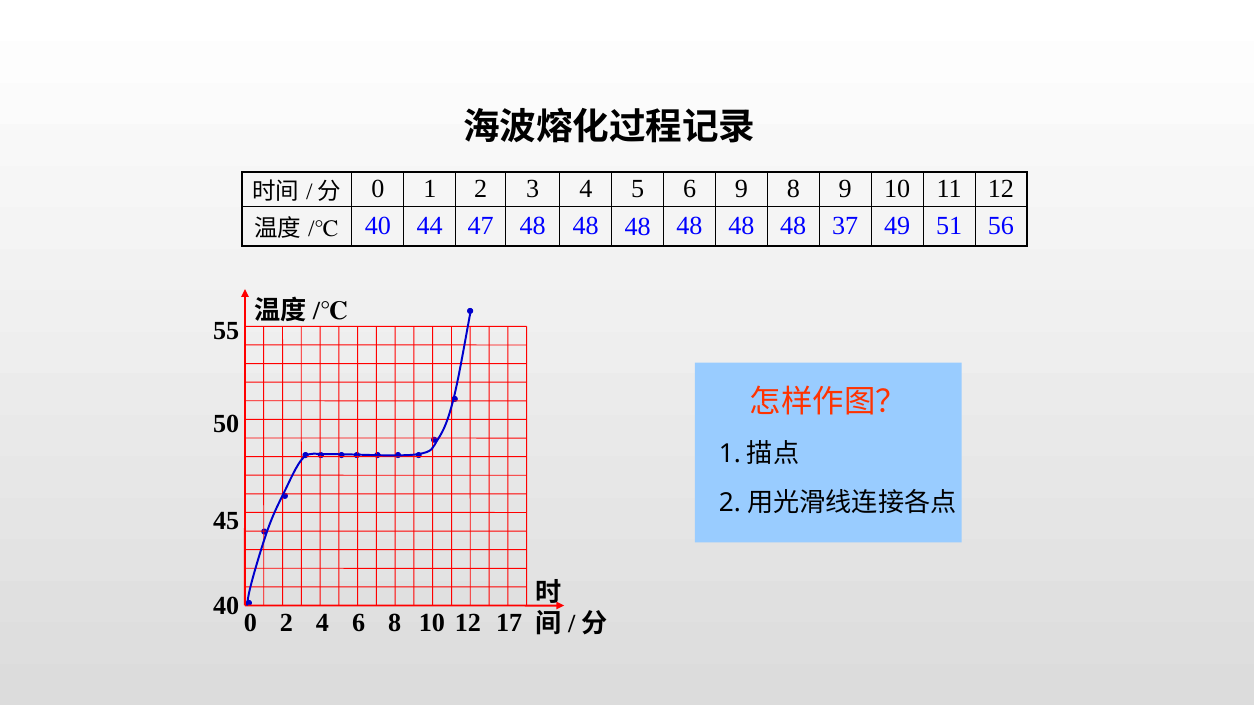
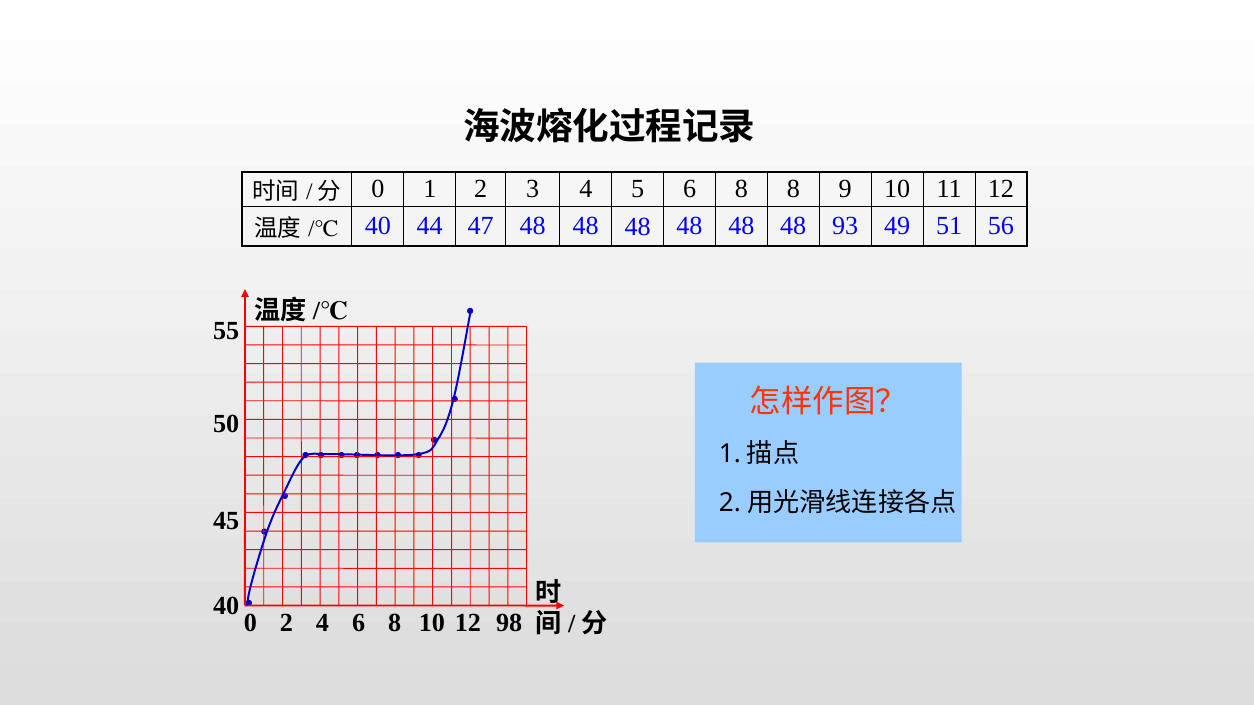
5 6 9: 9 -> 8 (741, 189)
37: 37 -> 93 (845, 226)
17: 17 -> 98 (509, 623)
